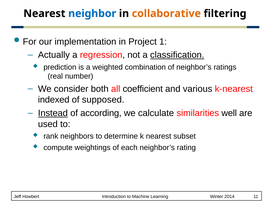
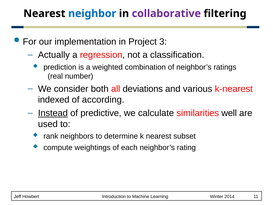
collaborative colour: orange -> purple (166, 14)
1: 1 -> 3 (163, 42)
classification underline: present -> none (177, 55)
coefficient: coefficient -> deviations (143, 89)
supposed: supposed -> according (103, 100)
according: according -> predictive (101, 113)
